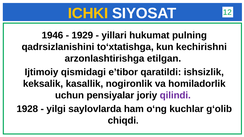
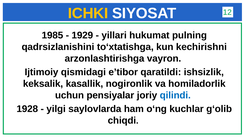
1946: 1946 -> 1985 (52, 35)
etilgan: etilgan -> vayron (164, 59)
qilindi colour: purple -> blue (175, 96)
